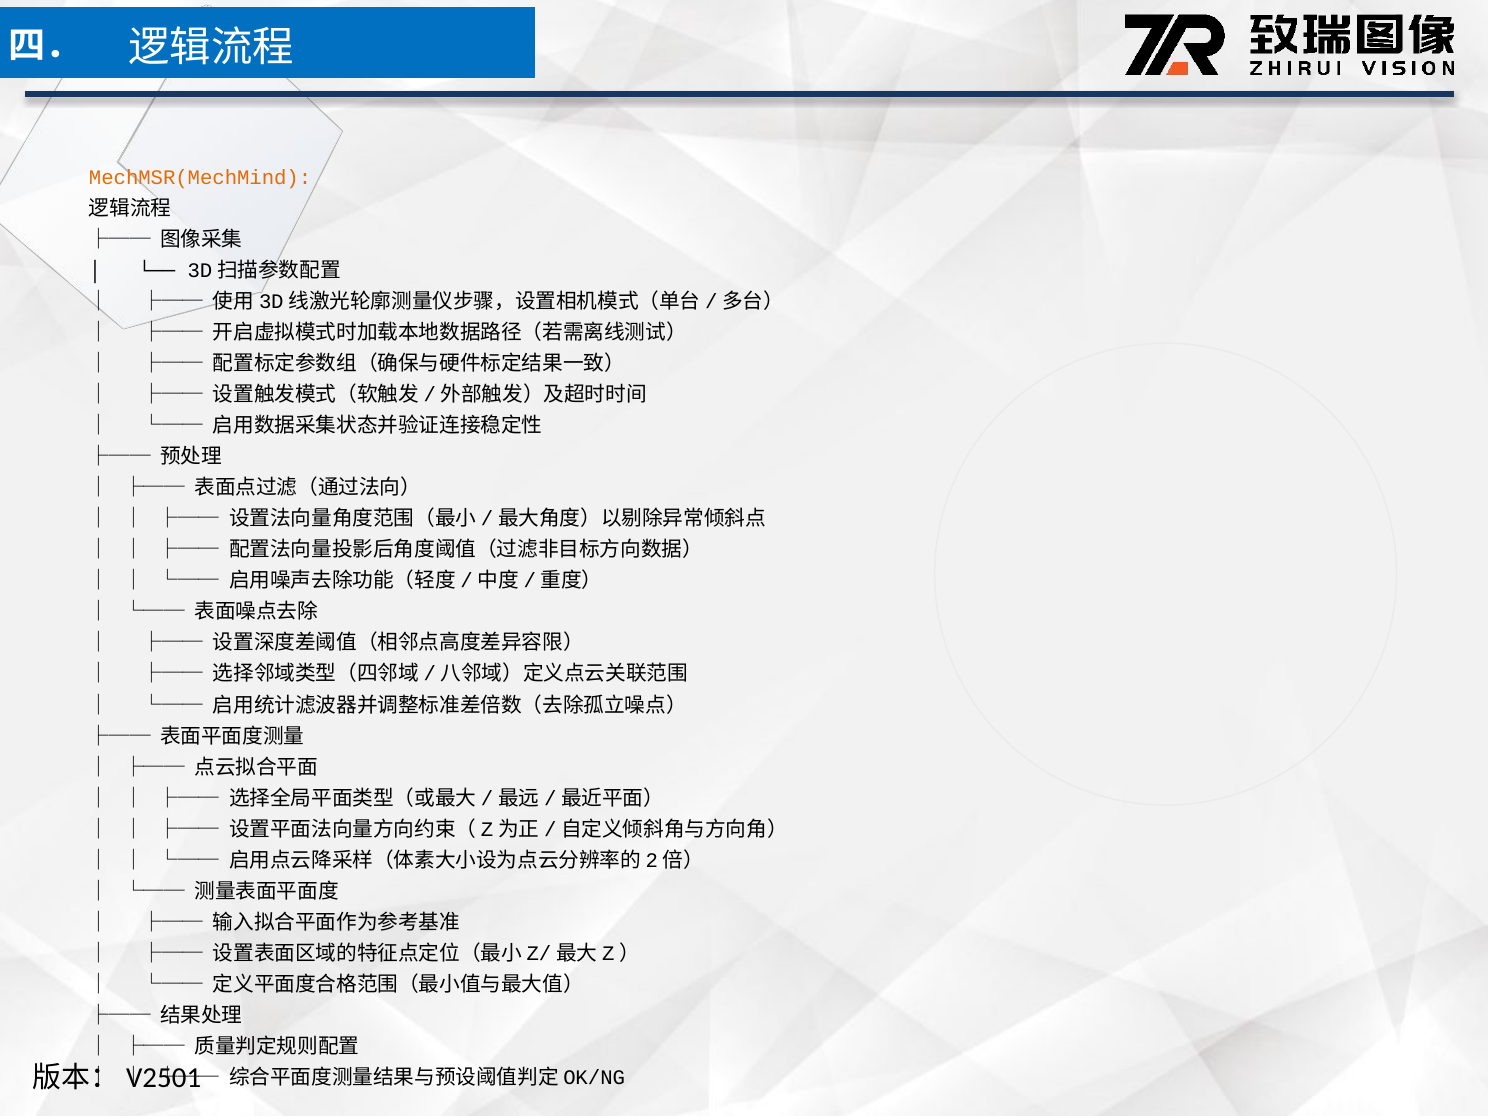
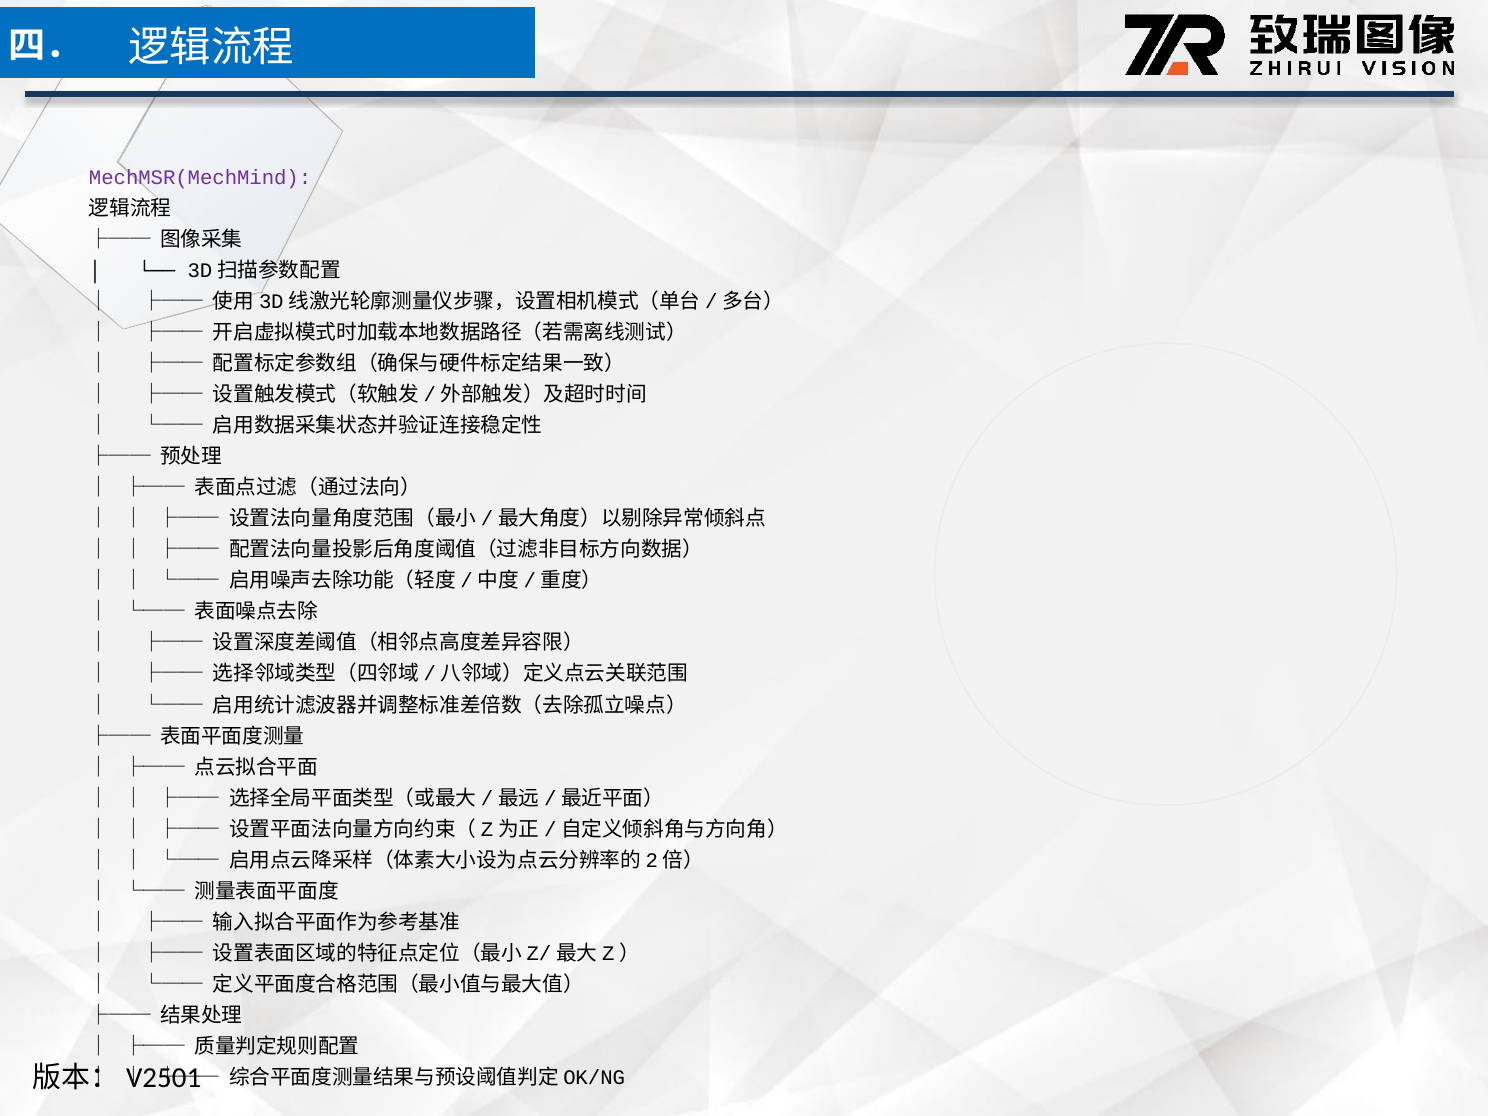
MechMSR(MechMind colour: orange -> purple (200, 177)
